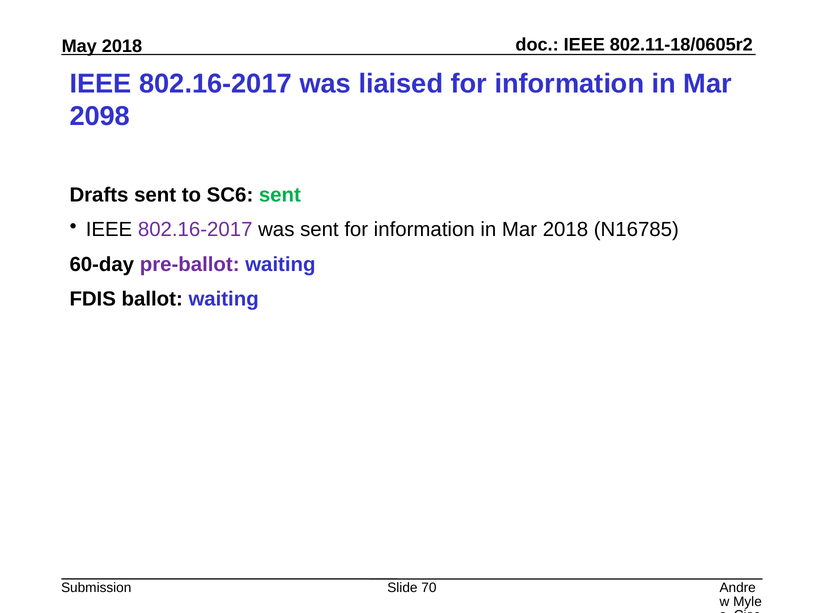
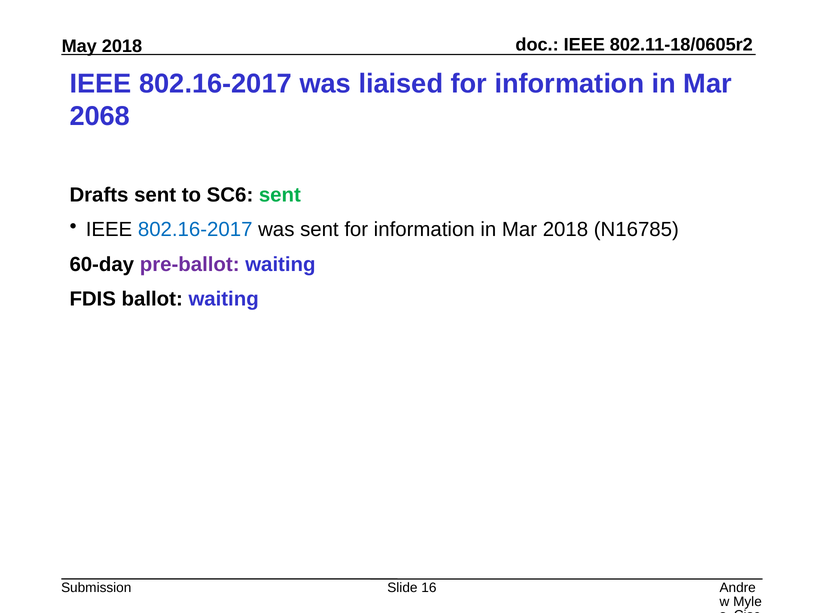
2098: 2098 -> 2068 (100, 116)
802.16-2017 colour: purple -> blue (195, 230)
70: 70 -> 16 (429, 588)
